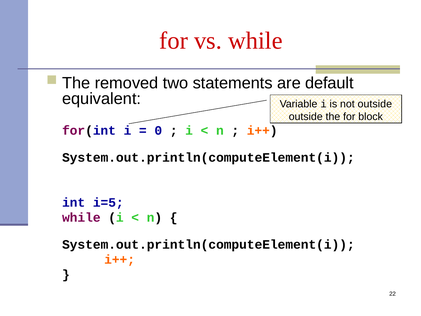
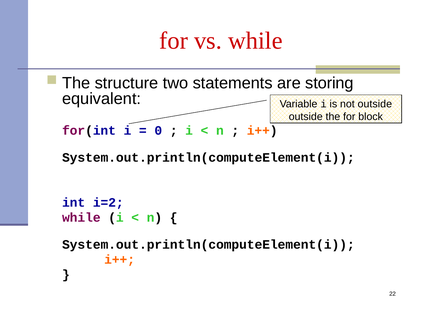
removed: removed -> structure (127, 83)
default: default -> storing (329, 83)
i=5: i=5 -> i=2 (108, 202)
